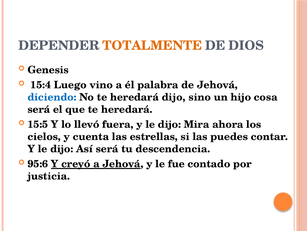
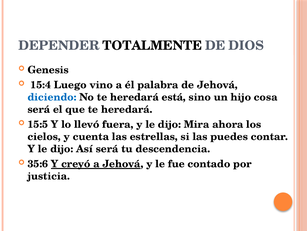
TOTALMENTE colour: orange -> black (152, 45)
heredará dijo: dijo -> está (174, 97)
95:6: 95:6 -> 35:6 (38, 163)
